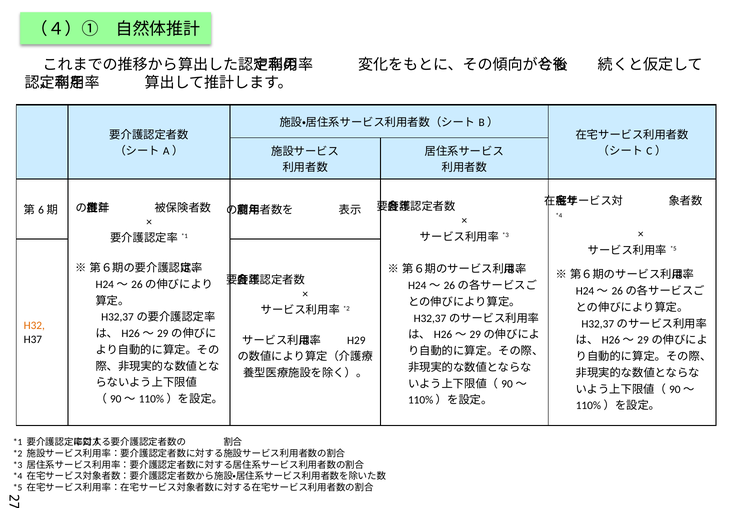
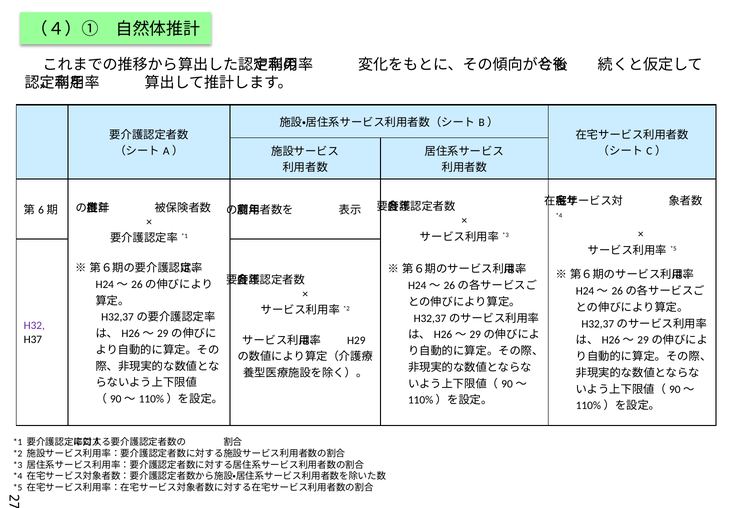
H32 colour: orange -> purple (34, 326)
